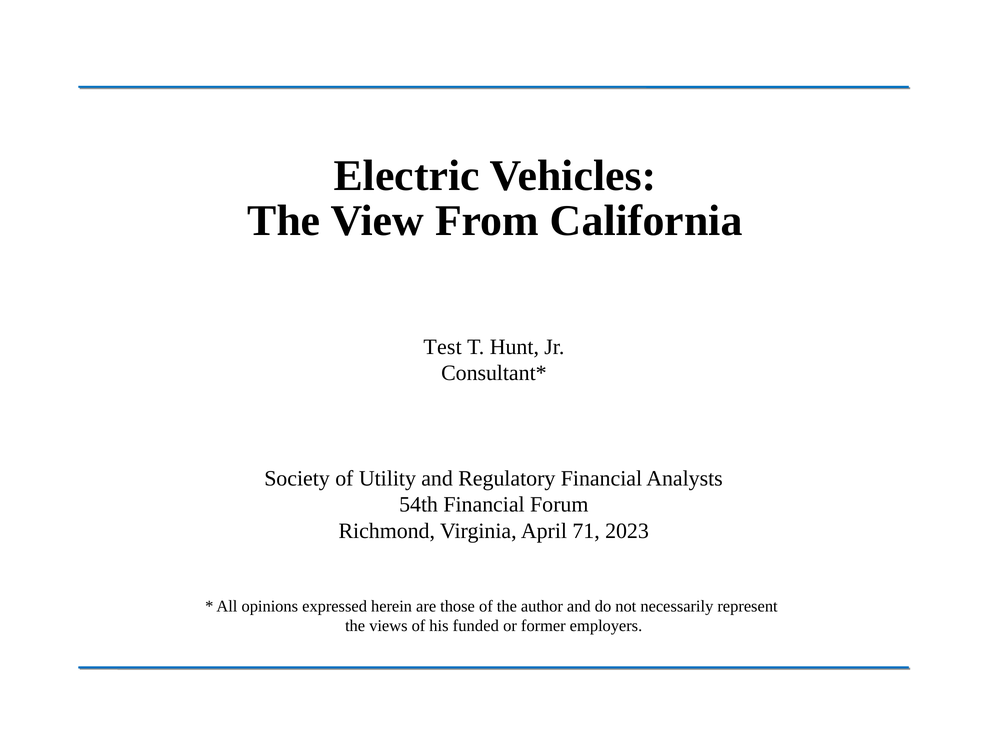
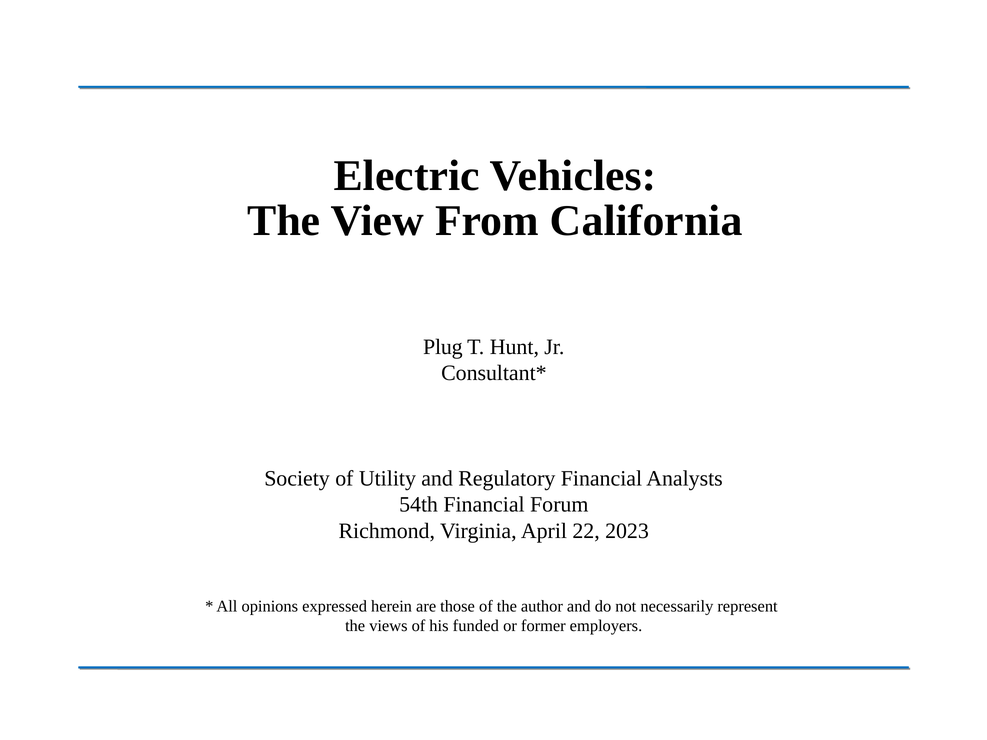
Test: Test -> Plug (443, 347)
71: 71 -> 22 (586, 531)
